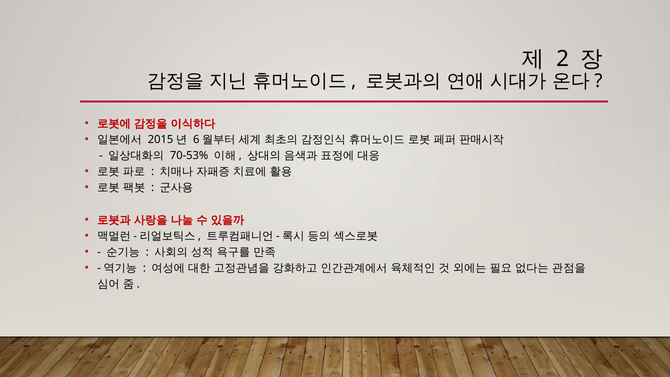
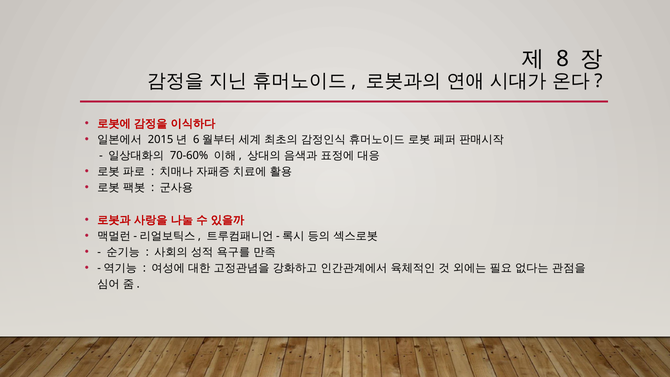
2: 2 -> 8 (563, 59)
70-53%: 70-53% -> 70-60% (189, 156)
